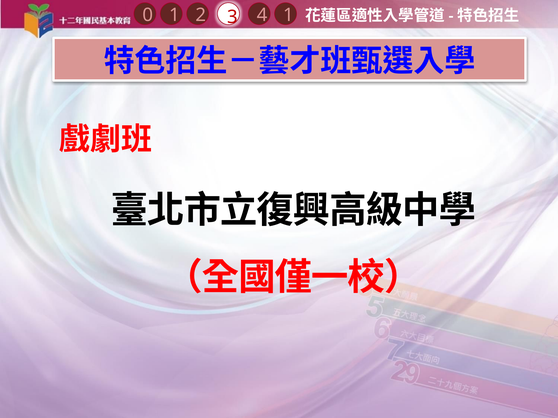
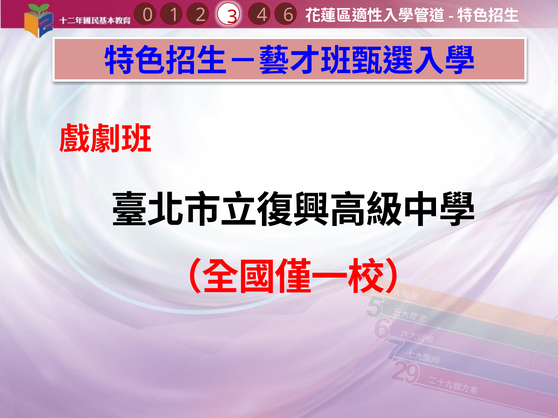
4 1: 1 -> 6 (289, 15)
